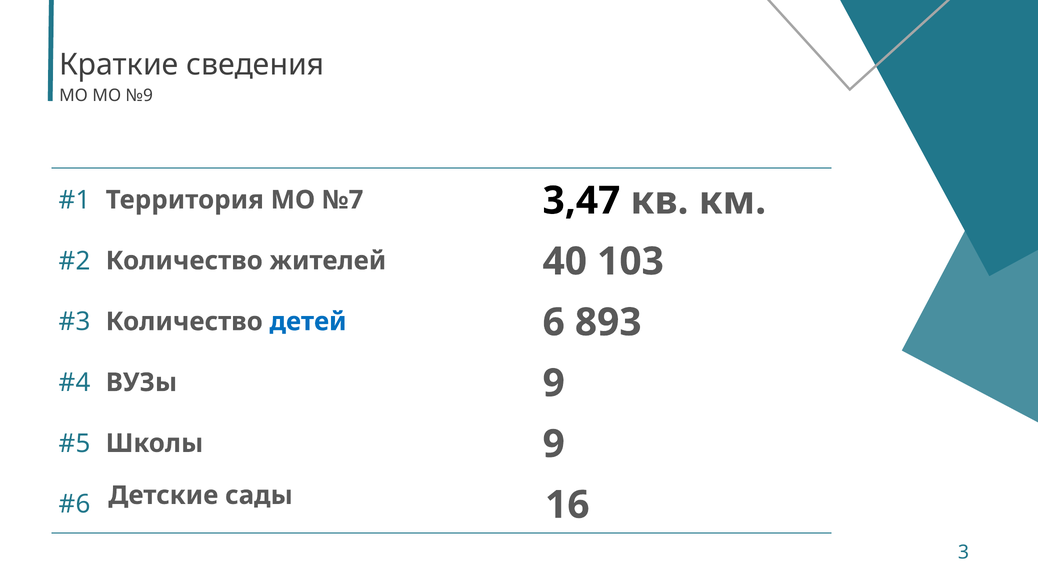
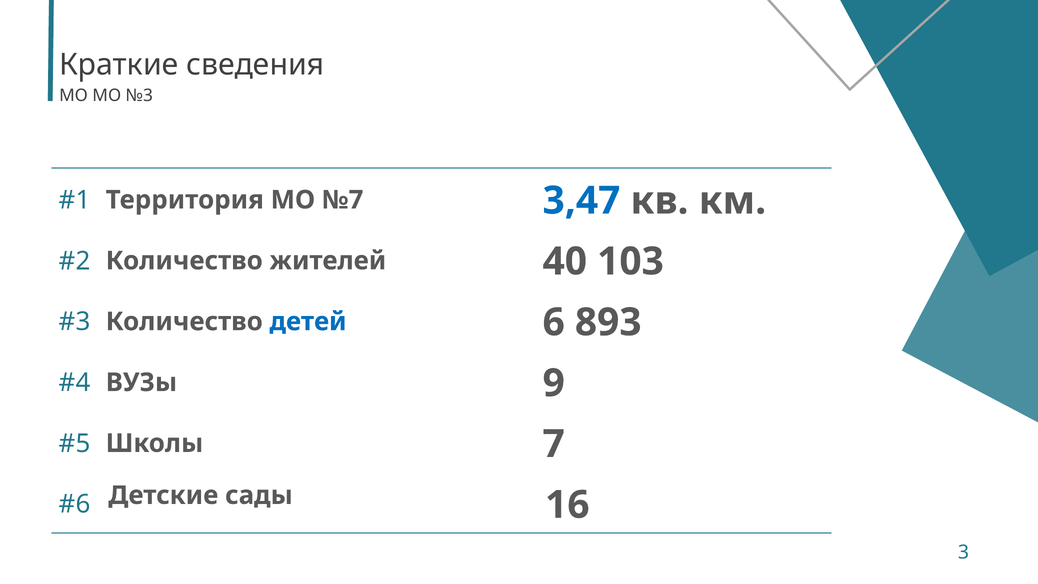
№9: №9 -> №3 (139, 96)
3,47 colour: black -> blue (581, 201)
Школы 9: 9 -> 7 (554, 444)
